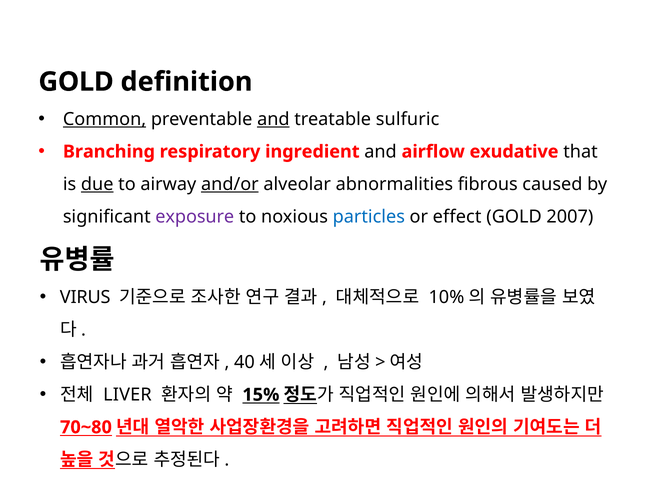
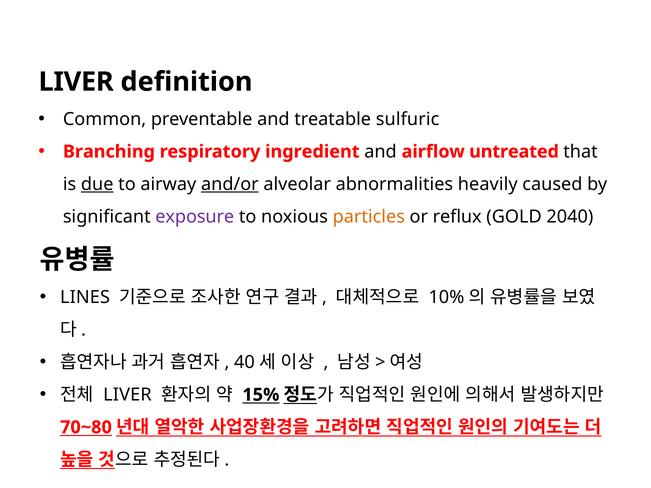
GOLD: GOLD -> LIVER (76, 82)
Common underline: present -> none (105, 119)
and underline: present -> none (273, 119)
exudative: exudative -> untreated (514, 152)
fibrous: fibrous -> heavily (488, 184)
particles colour: blue -> orange (369, 217)
effect: effect -> reflux (457, 217)
2007: 2007 -> 2040 (570, 217)
VIRUS: VIRUS -> LINES (85, 297)
